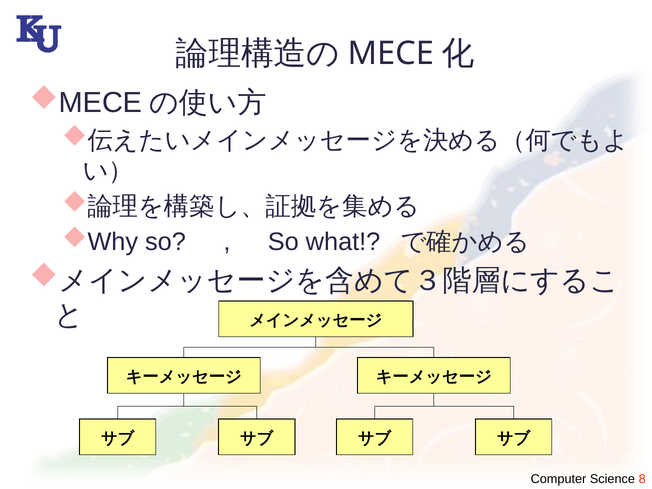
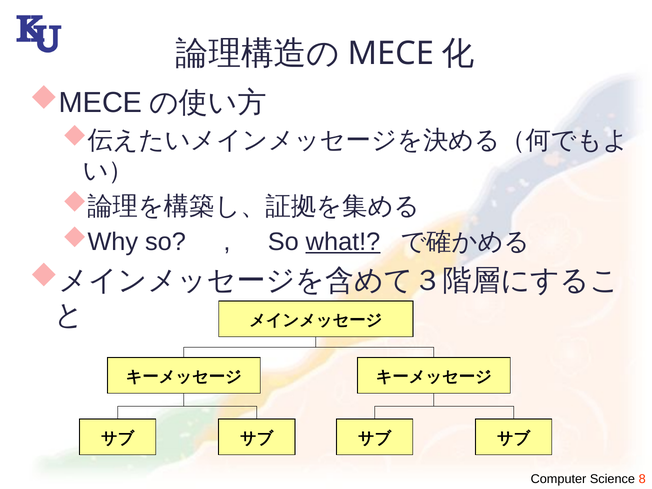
what underline: none -> present (343, 242)
